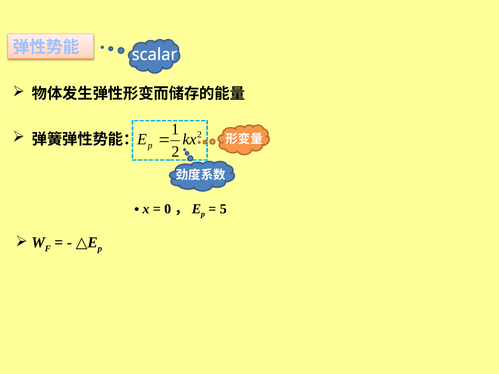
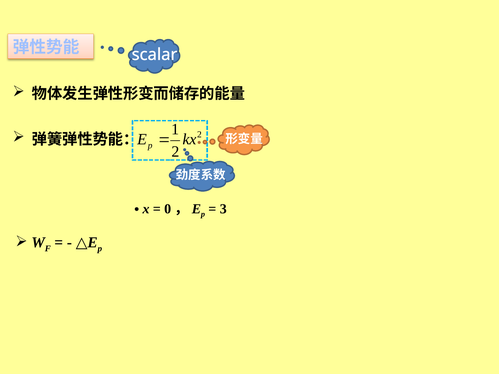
5: 5 -> 3 (223, 209)
